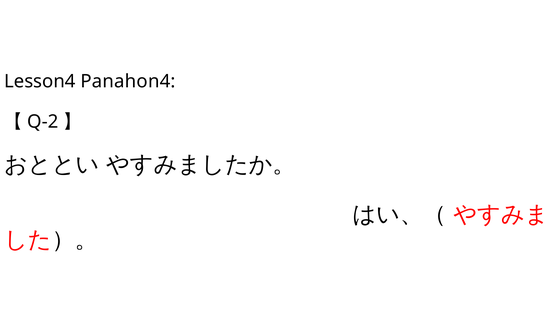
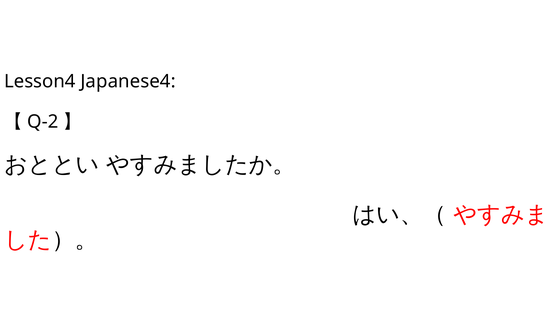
Panahon4: Panahon4 -> Japanese4 (128, 81)
